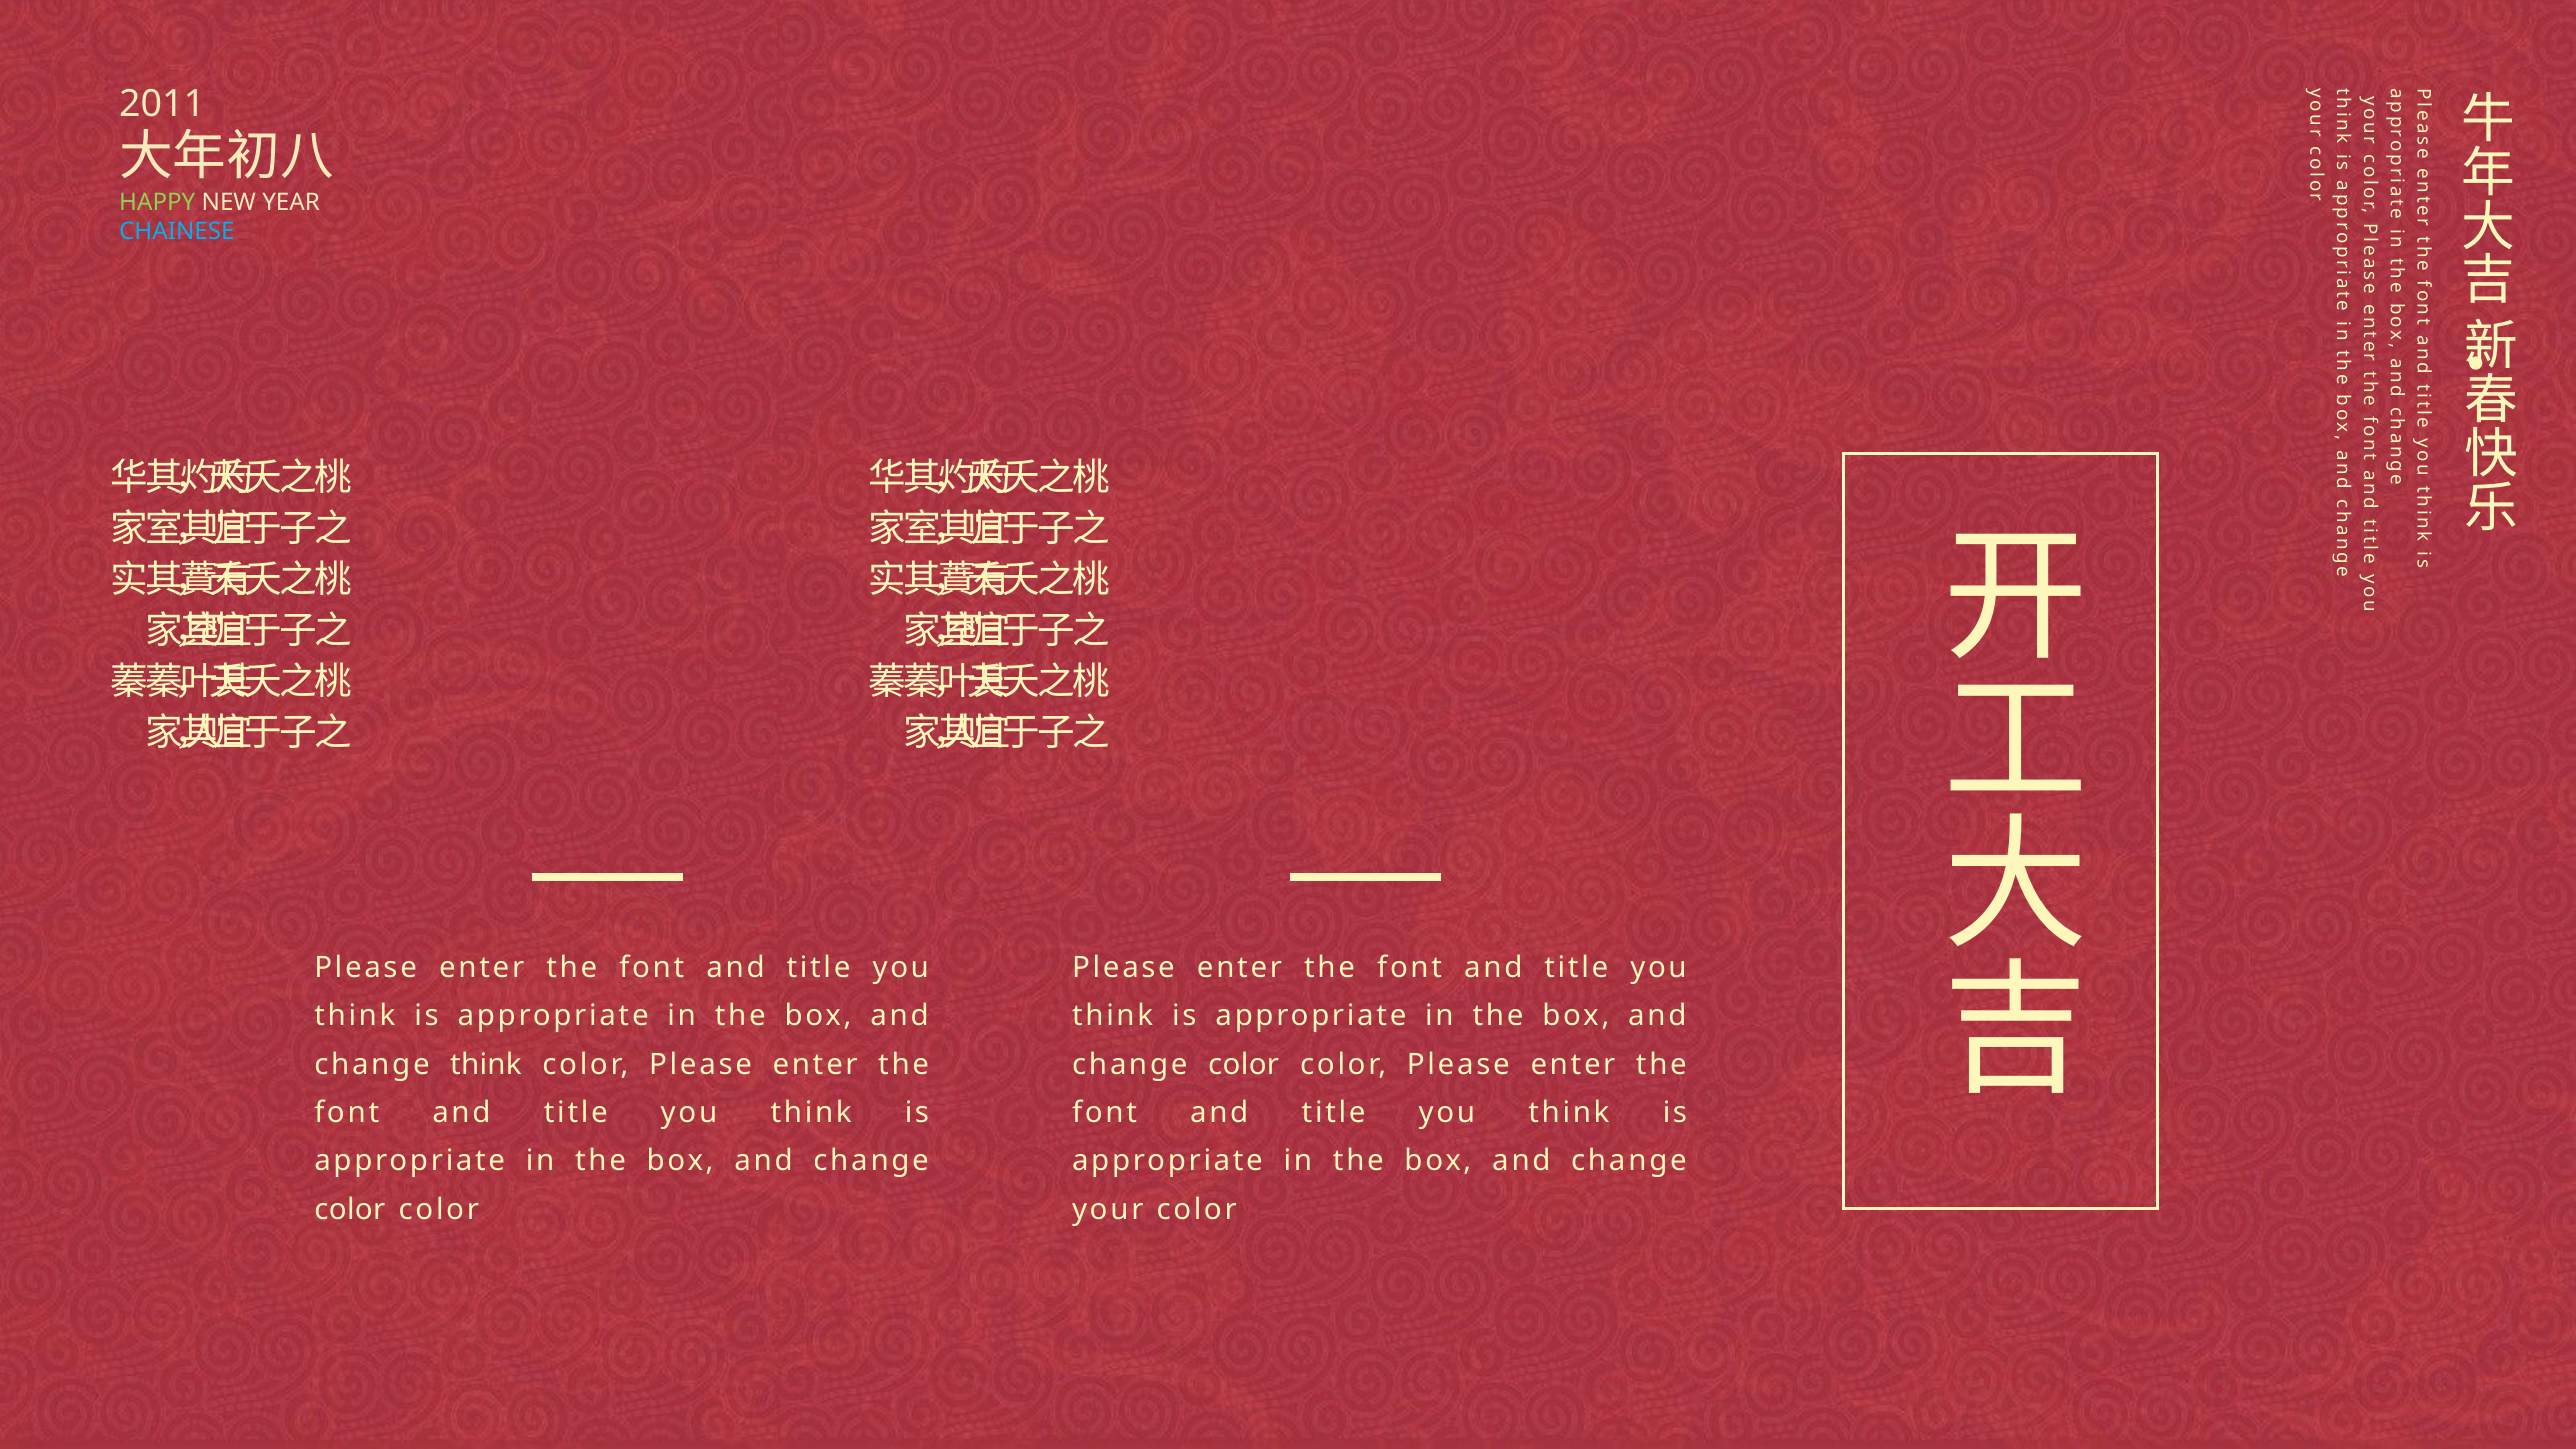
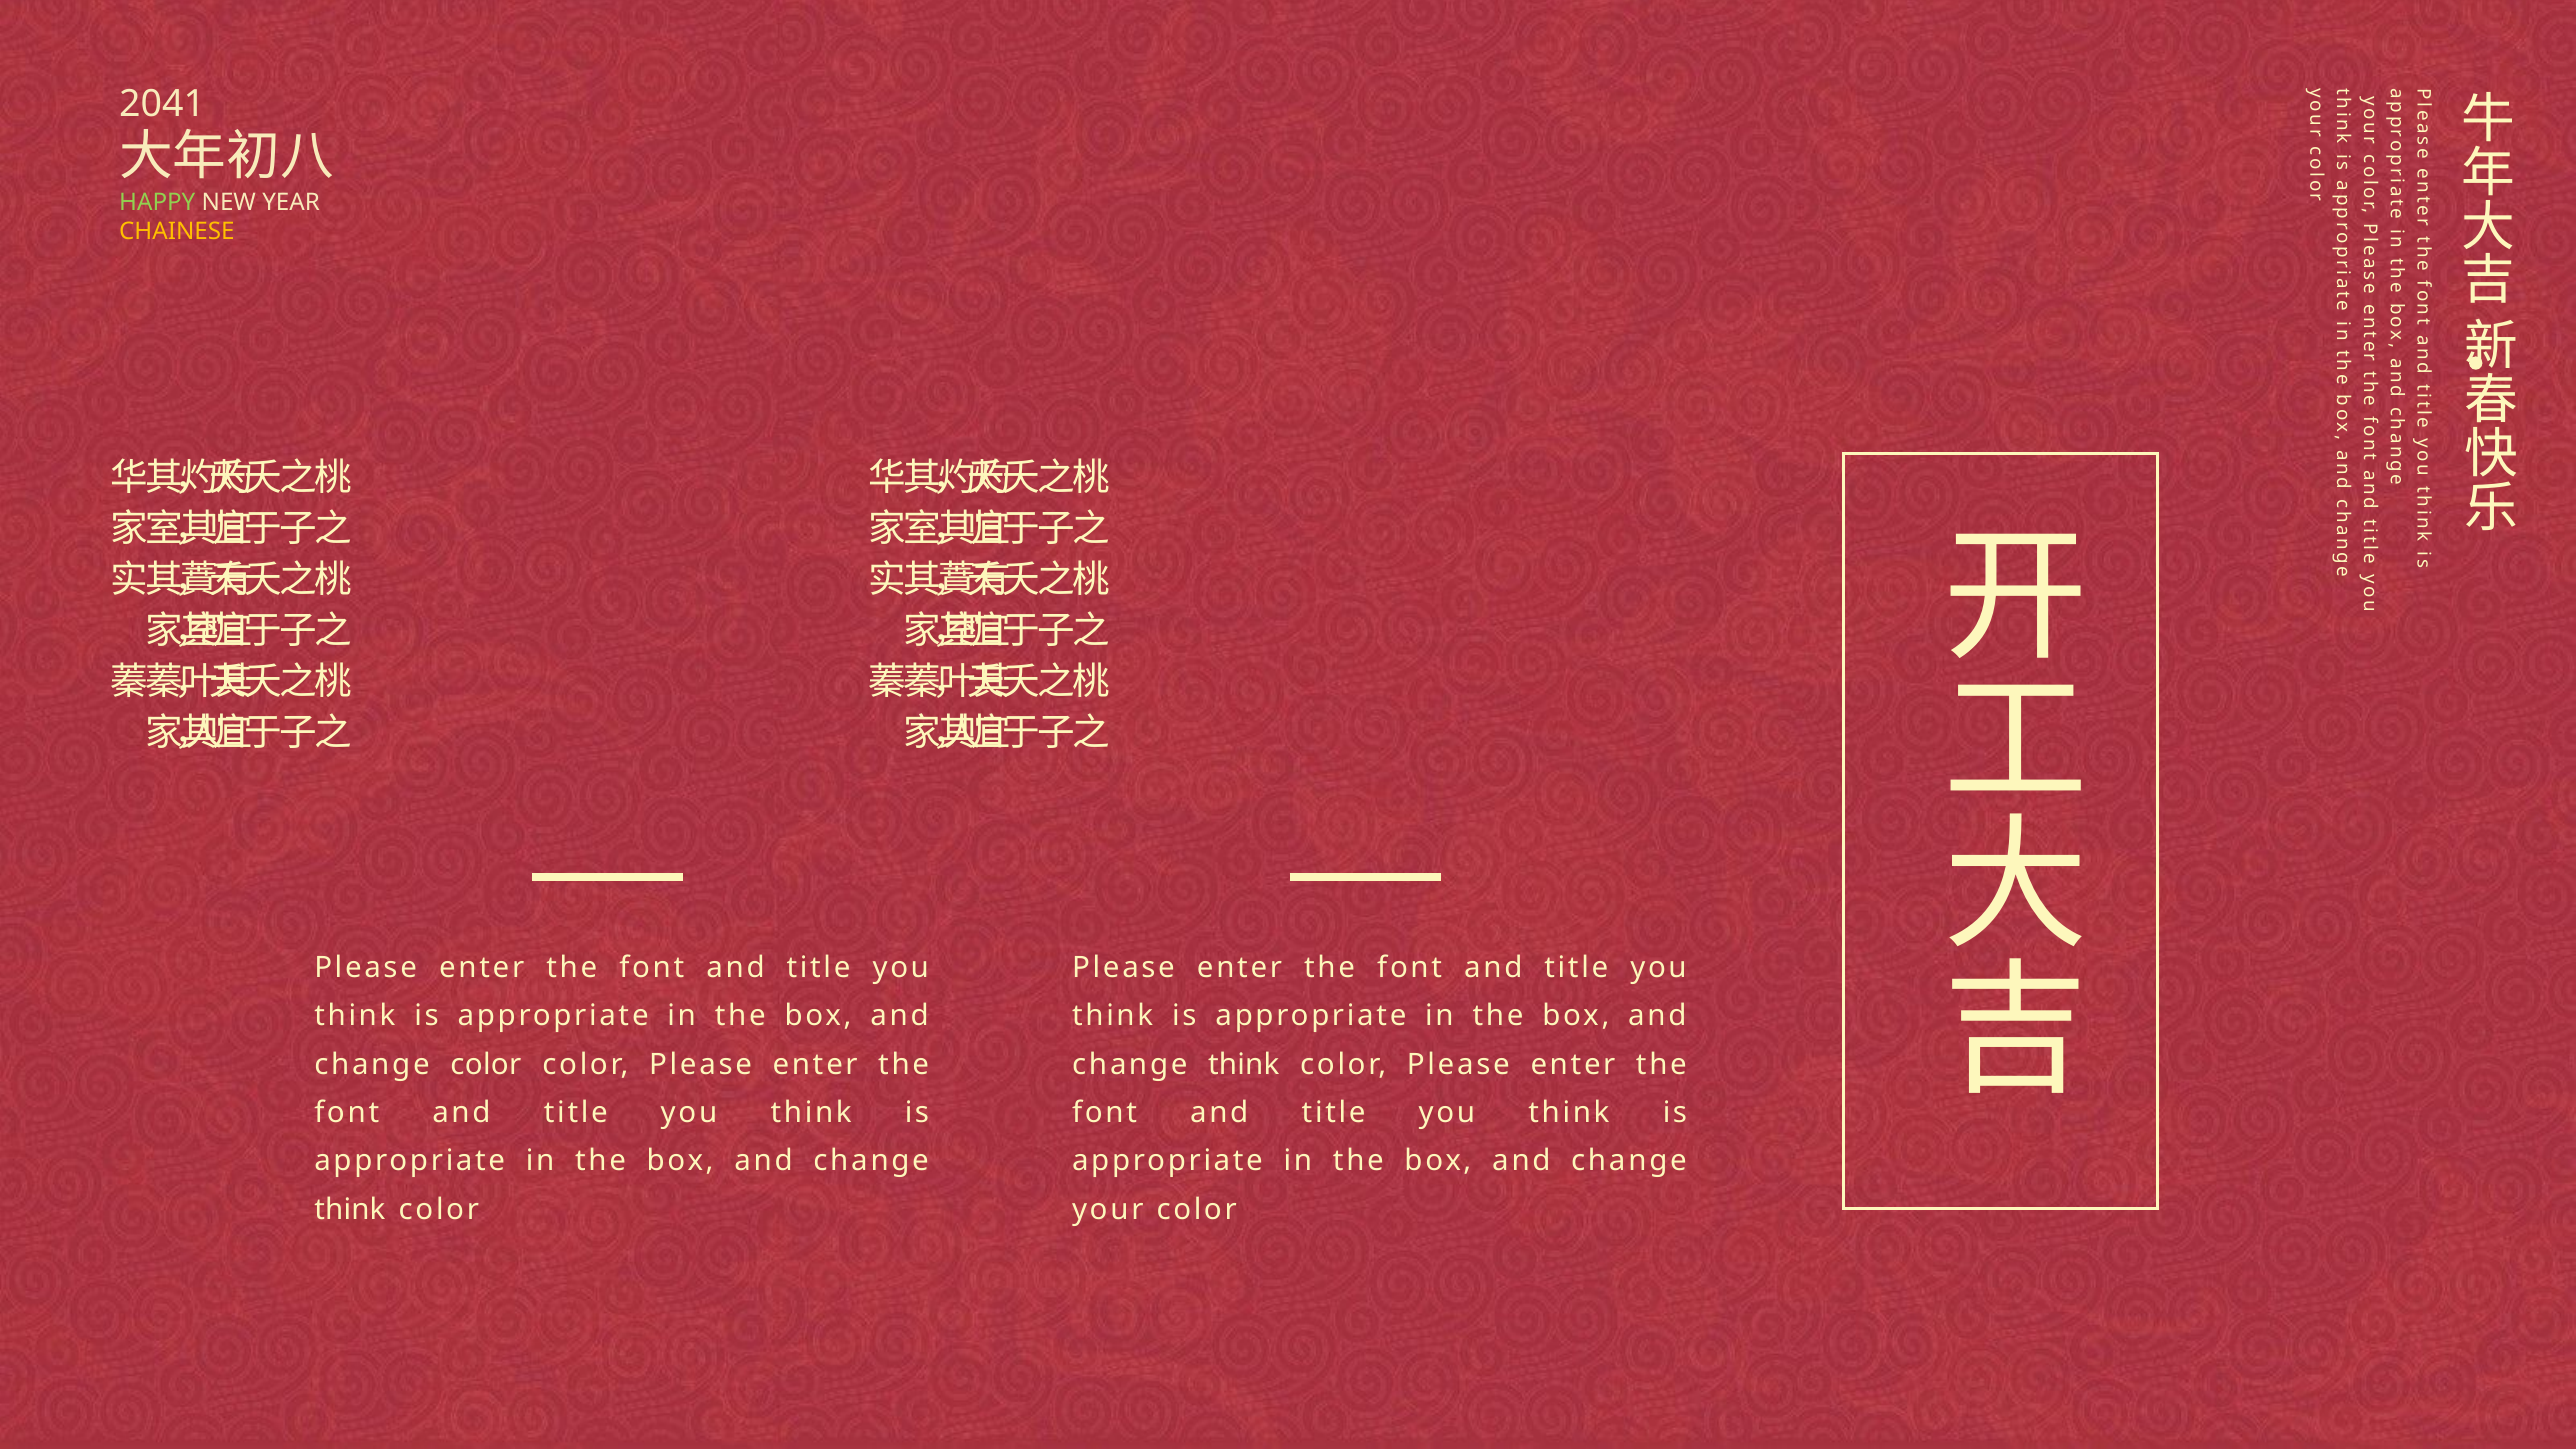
2011: 2011 -> 2041 (162, 105)
CHAINESE colour: light blue -> yellow (177, 232)
change think: think -> color (486, 1064)
color: color -> think (1244, 1064)
color: color -> think (350, 1209)
